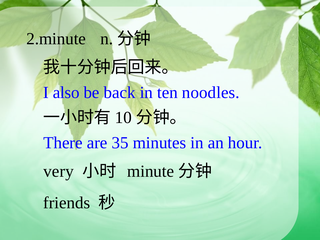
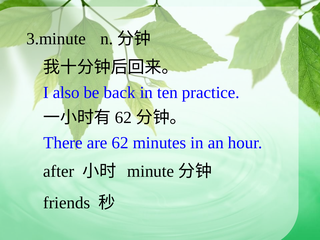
2.minute: 2.minute -> 3.minute (56, 39)
noodles: noodles -> practice (211, 92)
10: 10 -> 62 (123, 118)
are 35: 35 -> 62 (120, 143)
very: very -> after (59, 171)
